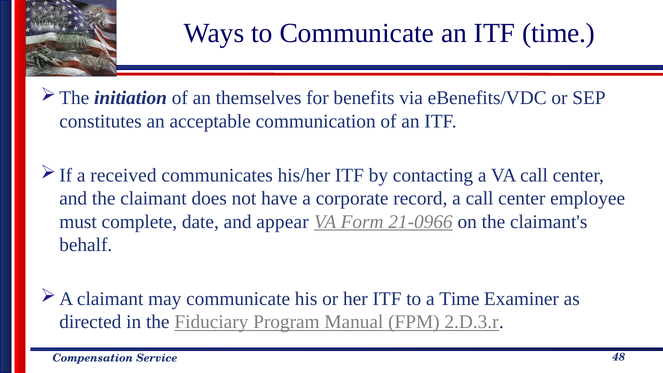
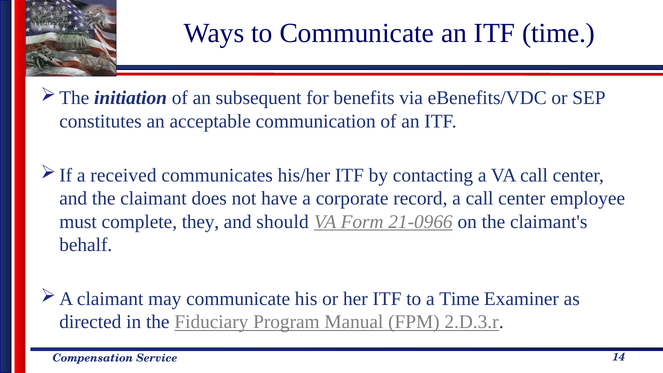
themselves: themselves -> subsequent (259, 98)
date: date -> they (200, 222)
appear: appear -> should (283, 222)
48: 48 -> 14 (619, 357)
